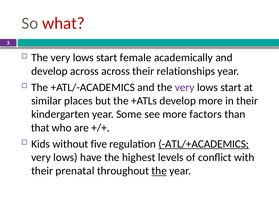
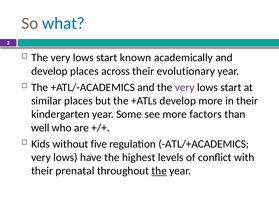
what colour: red -> blue (63, 23)
female: female -> known (136, 58)
develop across: across -> places (84, 71)
relationships: relationships -> evolutionary (186, 71)
that: that -> well (40, 128)
ATL/+ACADEMICS underline: present -> none (204, 144)
